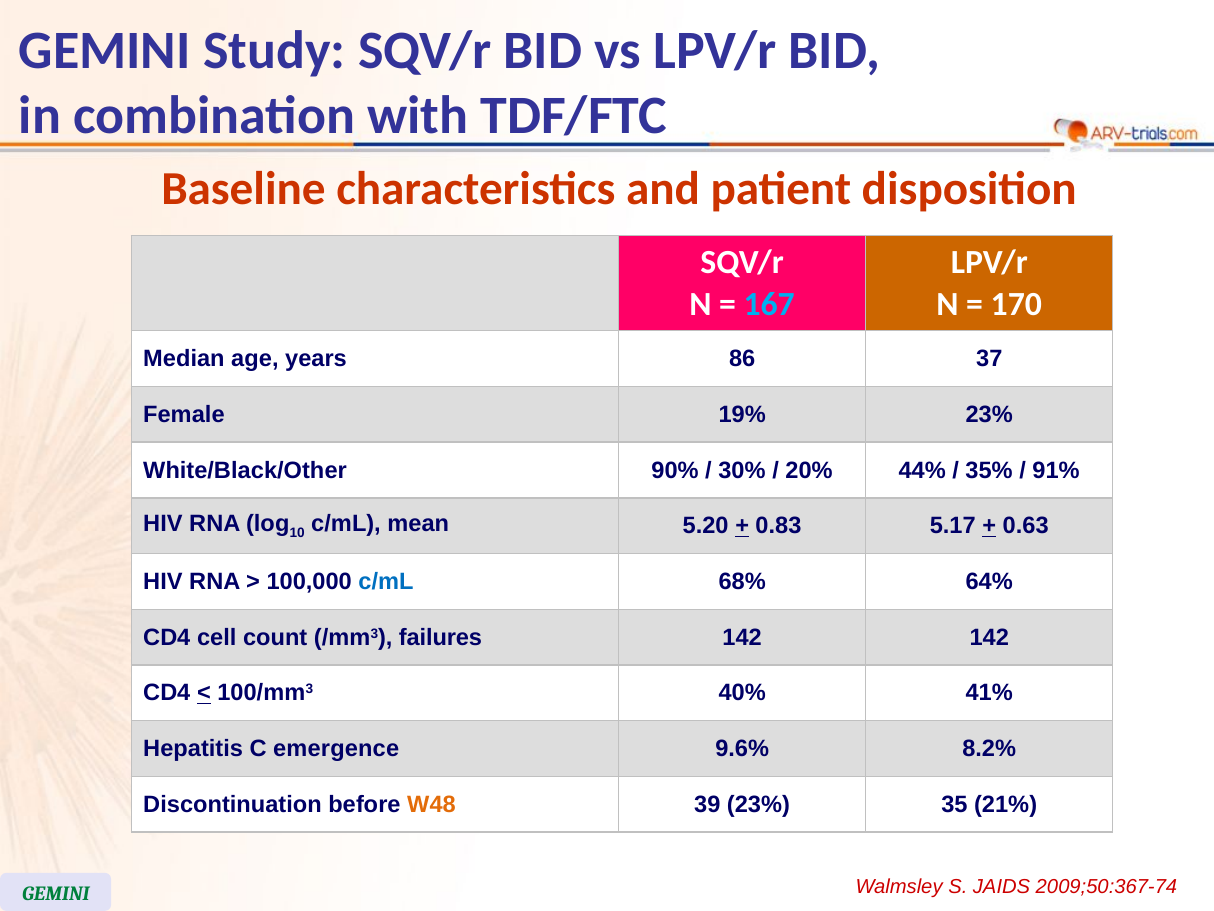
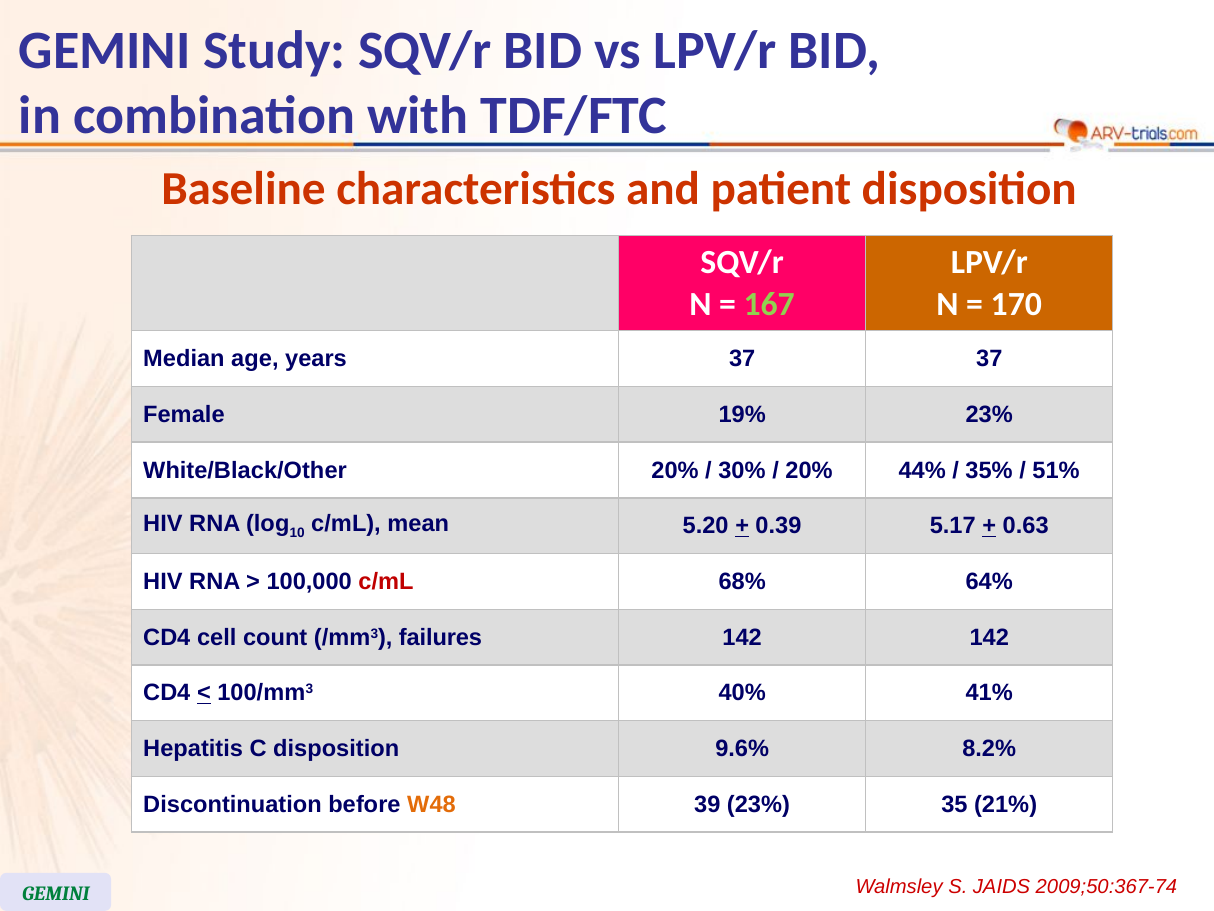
167 colour: light blue -> light green (769, 304)
years 86: 86 -> 37 (742, 359)
White/Black/Other 90%: 90% -> 20% (675, 470)
91%: 91% -> 51% (1056, 470)
0.83: 0.83 -> 0.39 (779, 526)
c/mL colour: blue -> red (386, 581)
C emergence: emergence -> disposition (336, 748)
